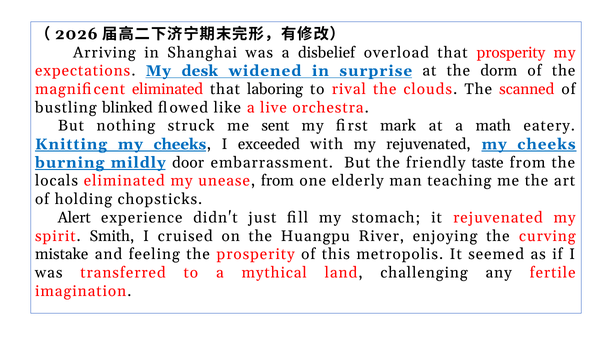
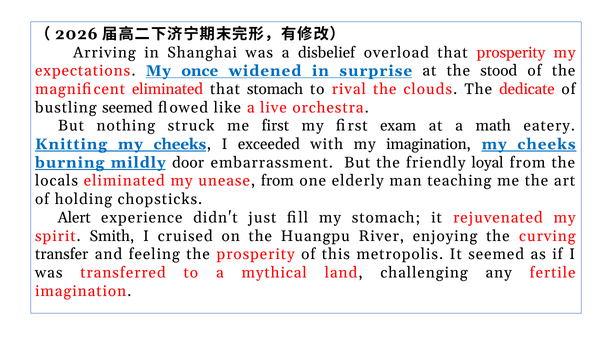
desk: desk -> once (200, 71)
dorm: dorm -> stood (499, 71)
that laboring: laboring -> stomach (275, 89)
scanned: scanned -> dedicate (527, 89)
bustling blinked: blinked -> seemed (127, 108)
me sent: sent -> first (275, 126)
mark: mark -> exam (398, 126)
my rejuvenated: rejuvenated -> imagination (428, 144)
taste: taste -> loyal (488, 163)
mistake: mistake -> transfer (62, 254)
